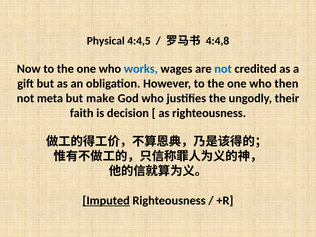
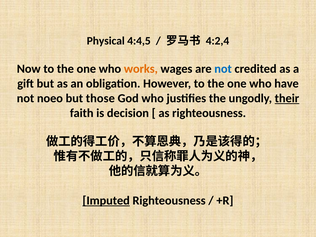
4:4,8: 4:4,8 -> 4:2,4 (217, 41)
works colour: blue -> orange (141, 69)
then: then -> have (287, 84)
meta: meta -> noeo (50, 98)
make: make -> those (100, 98)
their underline: none -> present (287, 98)
